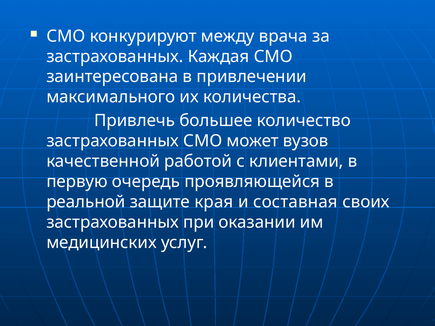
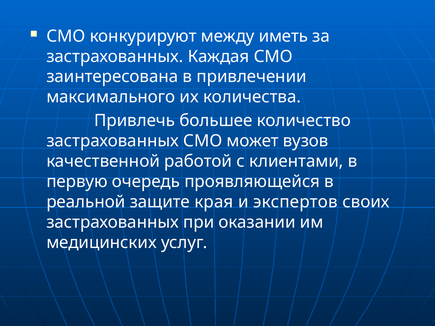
врача: врача -> иметь (283, 36)
составная: составная -> экспертов (295, 202)
